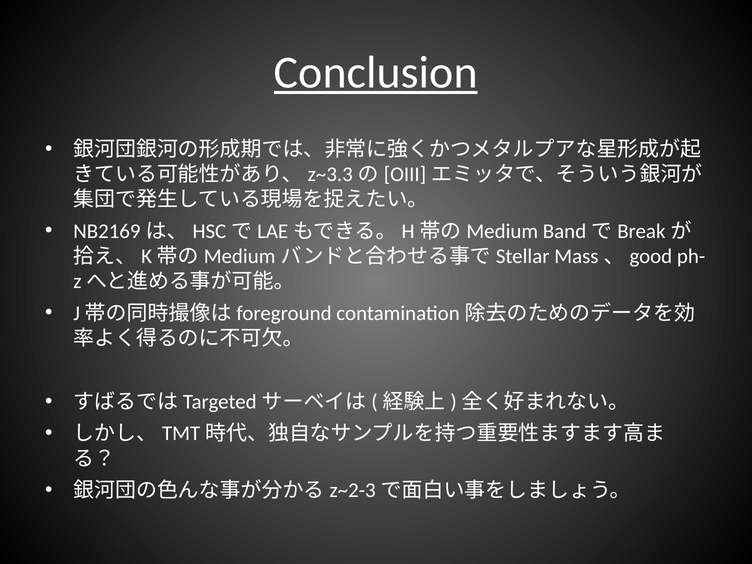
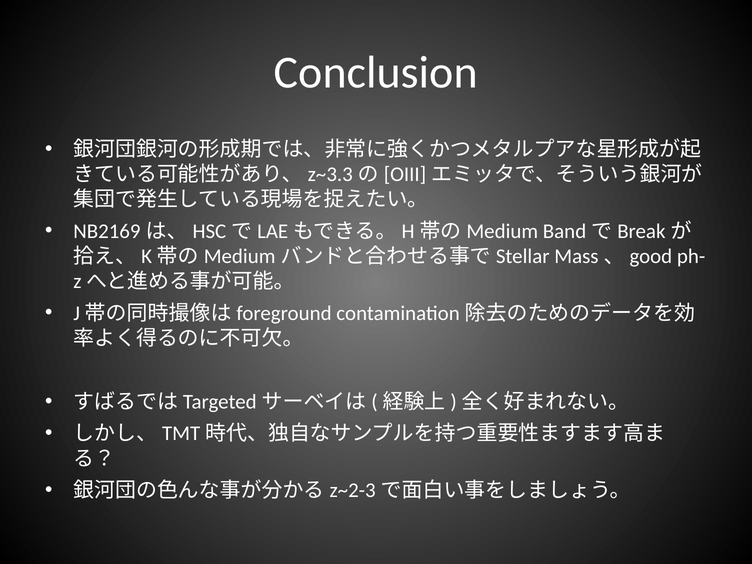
Conclusion underline: present -> none (376, 73)
